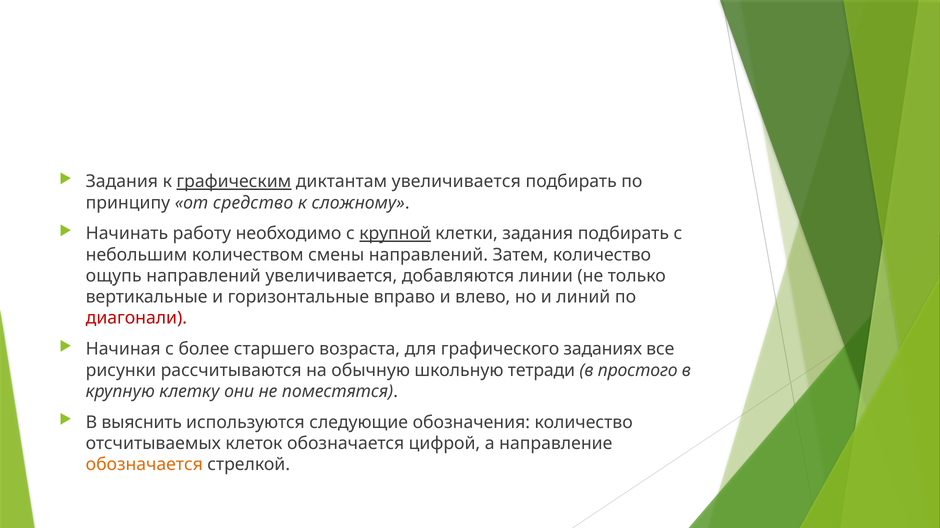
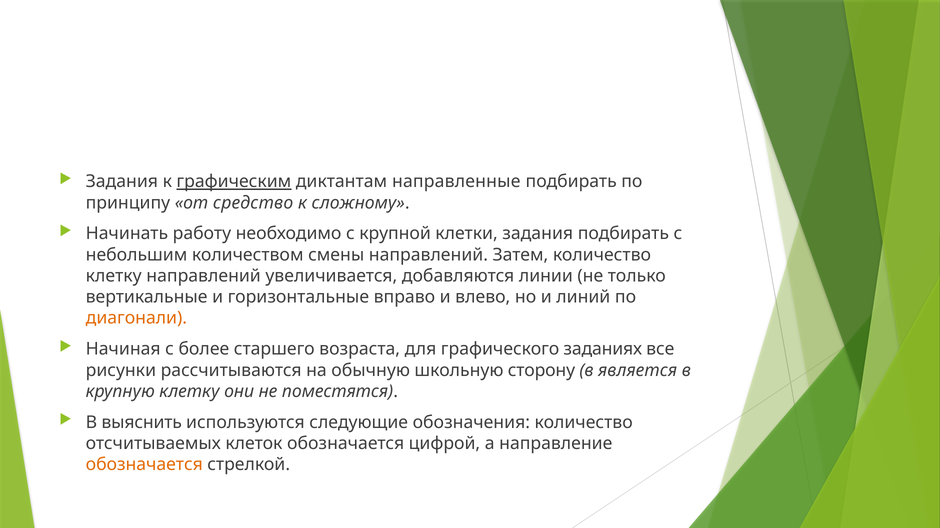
диктантам увеличивается: увеличивается -> направленные (456, 182)
крупной underline: present -> none (395, 234)
ощупь: ощупь -> клетку (114, 276)
диагонали colour: red -> orange (136, 319)
тетради: тетради -> сторону (541, 371)
простого: простого -> является (638, 371)
